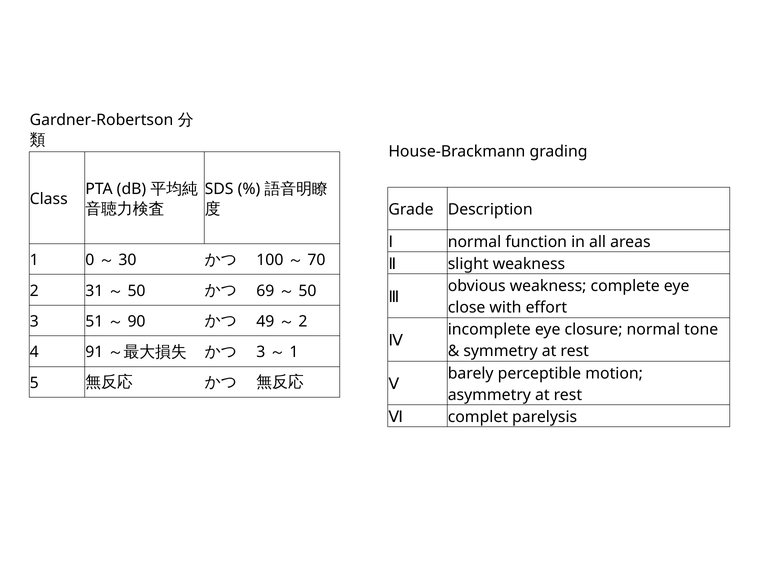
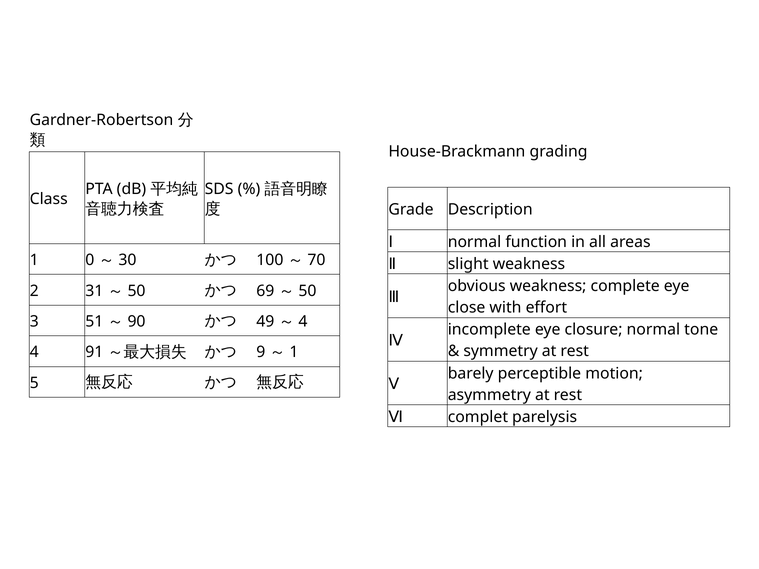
2: 2 -> 4 (303, 322)
3: 3 -> 9 (261, 352)
